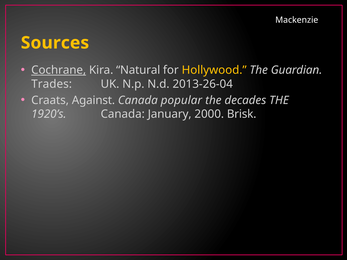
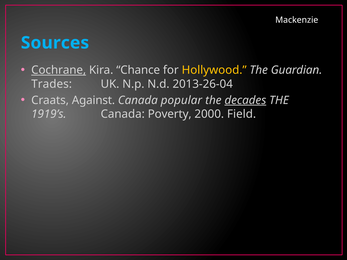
Sources colour: yellow -> light blue (55, 43)
Natural: Natural -> Chance (138, 70)
decades underline: none -> present (245, 100)
1920’s: 1920’s -> 1919’s (49, 114)
January: January -> Poverty (170, 114)
Brisk: Brisk -> Field (242, 114)
